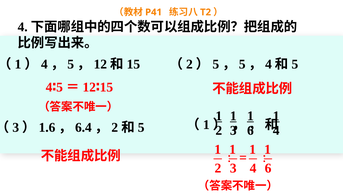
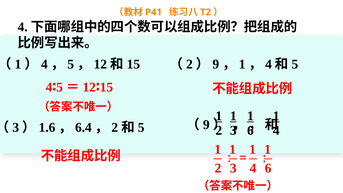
5: 5 -> 9 (216, 64)
5: 5 -> 1 (242, 64)
1: 1 -> 9 (206, 125)
